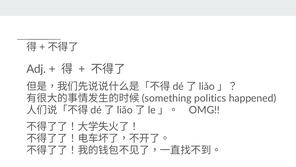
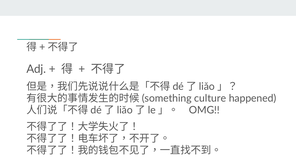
politics: politics -> culture (210, 98)
